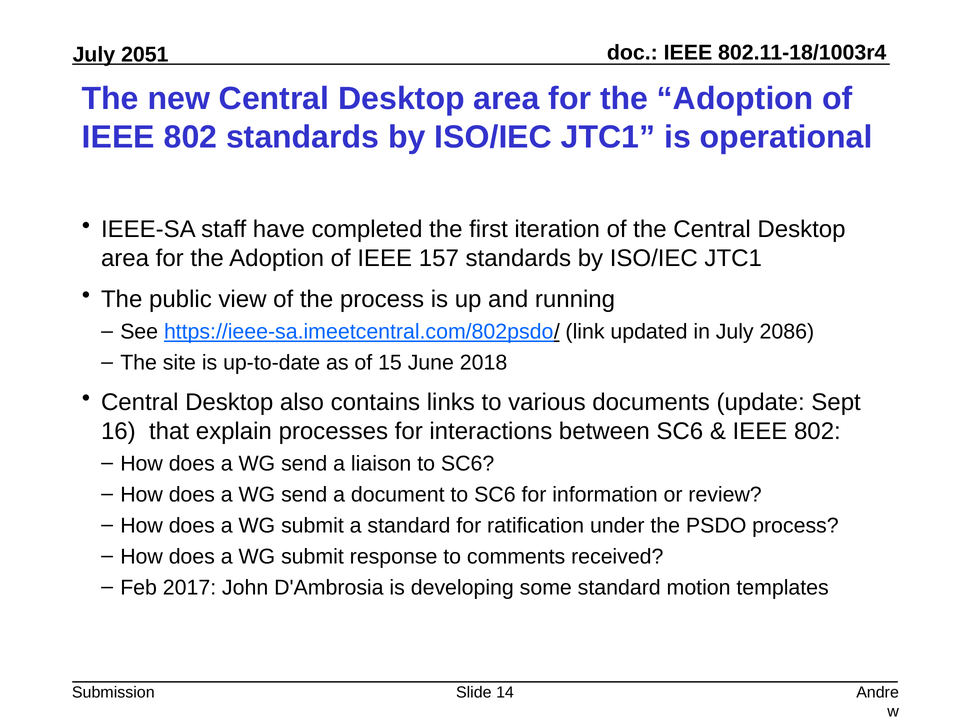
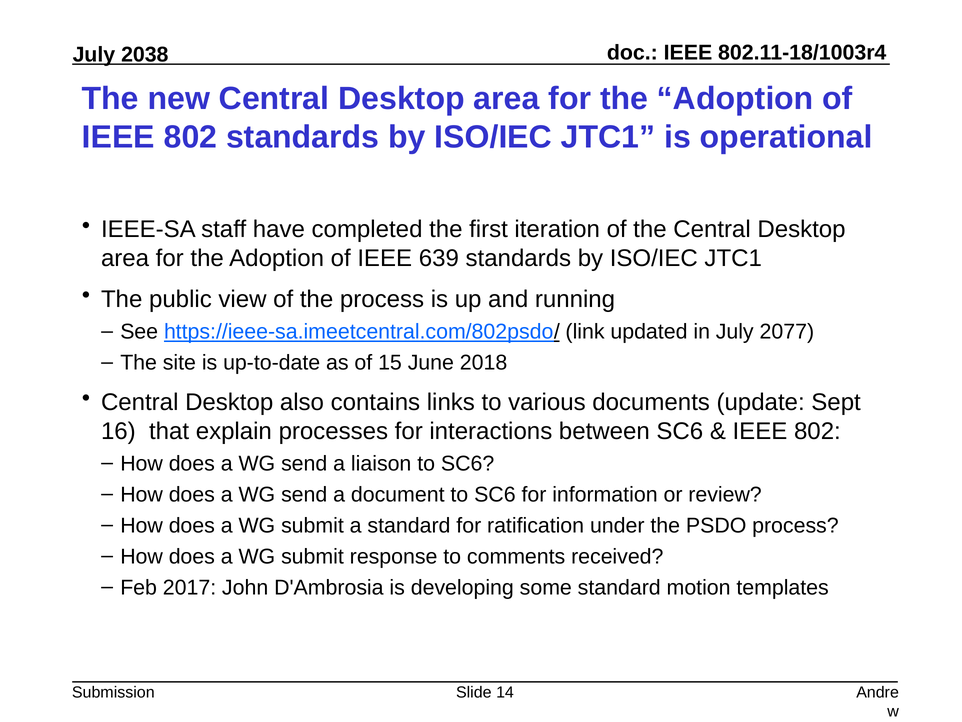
2051: 2051 -> 2038 (145, 55)
157: 157 -> 639 (439, 258)
2086: 2086 -> 2077 (787, 332)
